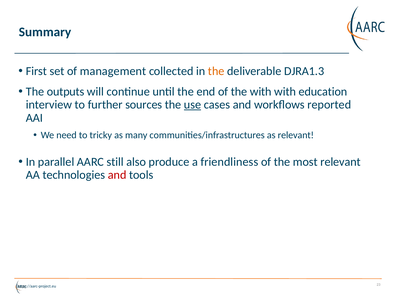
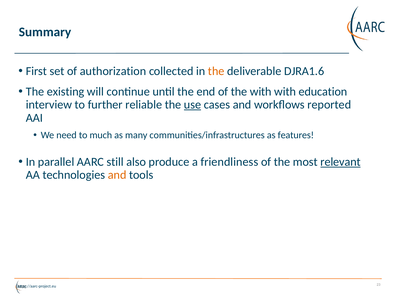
management: management -> authorization (113, 71)
DJRA1.3: DJRA1.3 -> DJRA1.6 (304, 71)
outputs: outputs -> existing (66, 91)
sources: sources -> reliable (144, 105)
tricky: tricky -> much (101, 135)
as relevant: relevant -> features (296, 135)
relevant underline: none -> present (341, 162)
and colour: red -> orange (117, 175)
